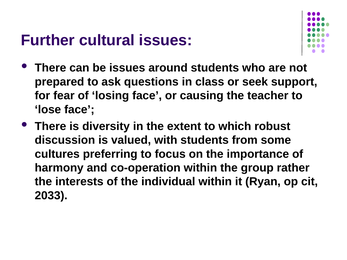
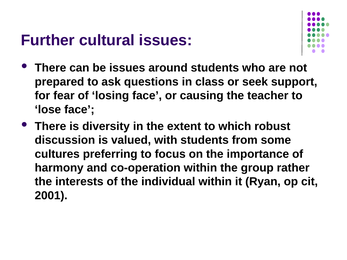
2033: 2033 -> 2001 (51, 196)
